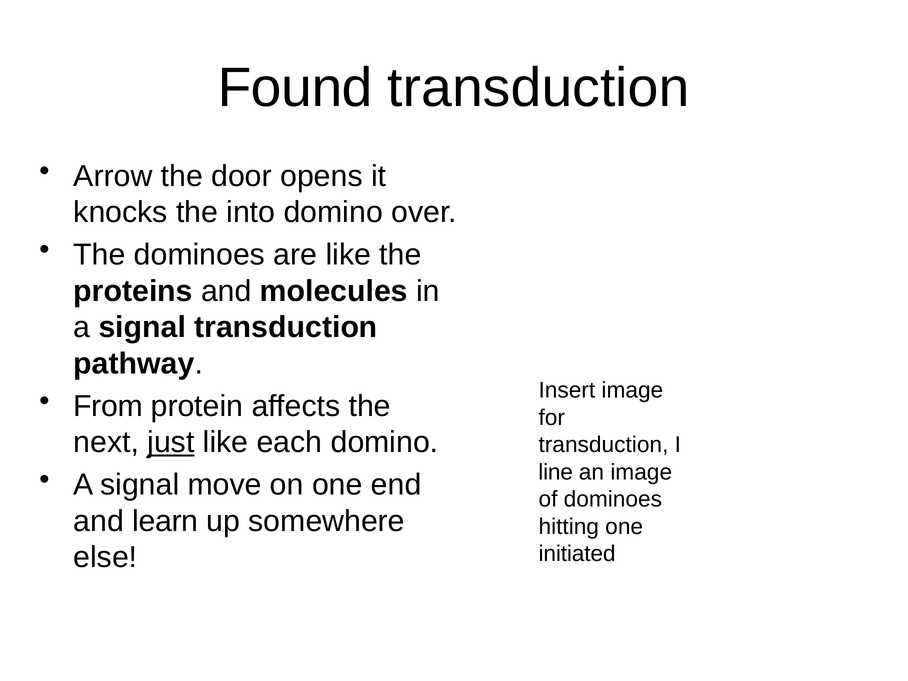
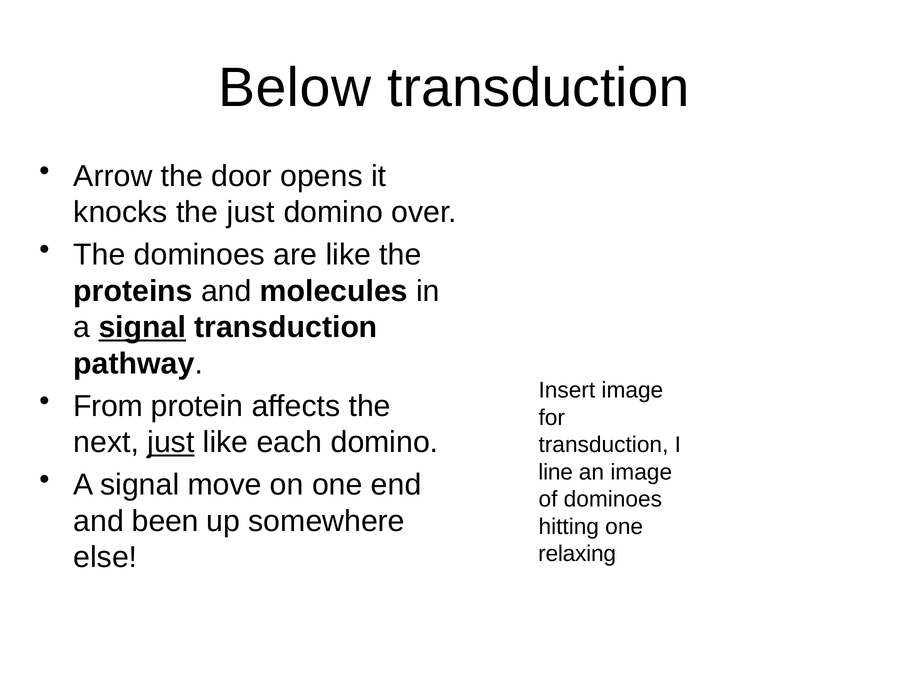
Found: Found -> Below (295, 88)
the into: into -> just (251, 212)
signal underline: none -> present (142, 327)
learn: learn -> been (165, 521)
initiated: initiated -> relaxing (577, 554)
